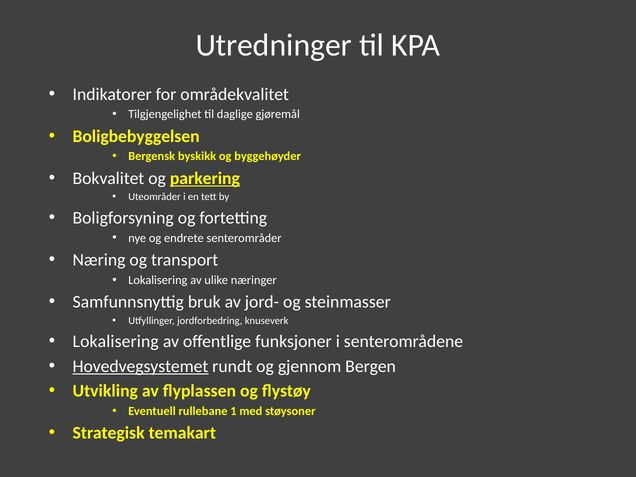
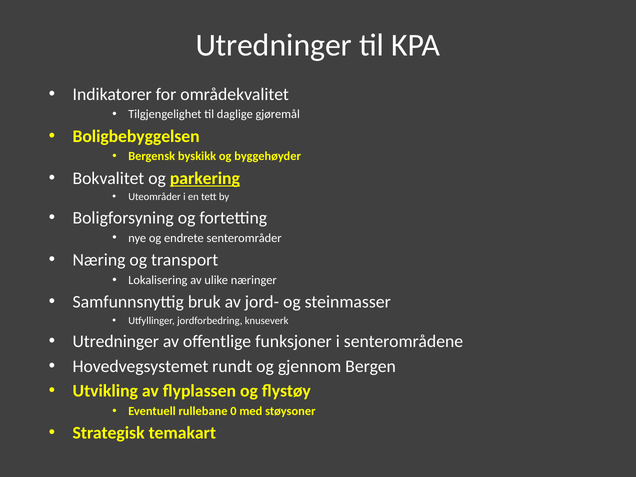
Lokalisering: Lokalisering -> Utredninger (116, 342)
Hovedvegsystemet underline: present -> none (140, 366)
1: 1 -> 0 (233, 411)
